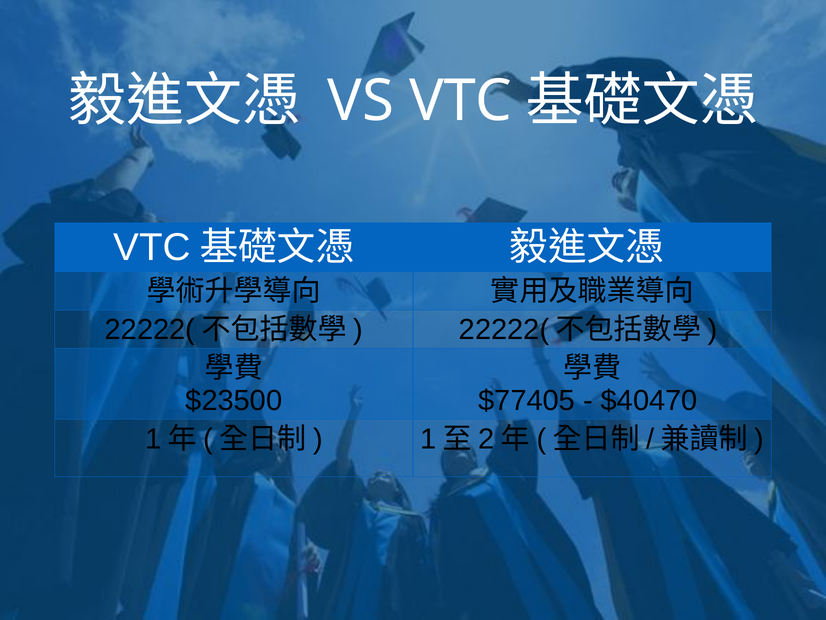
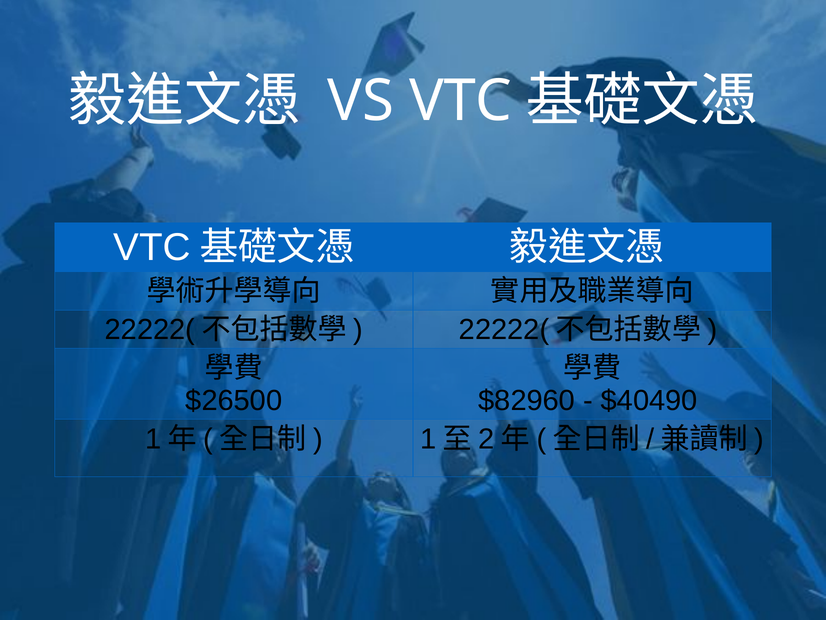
$23500: $23500 -> $26500 (234, 400)
$77405: $77405 -> $82960 (527, 400)
$40470: $40470 -> $40490 (649, 400)
